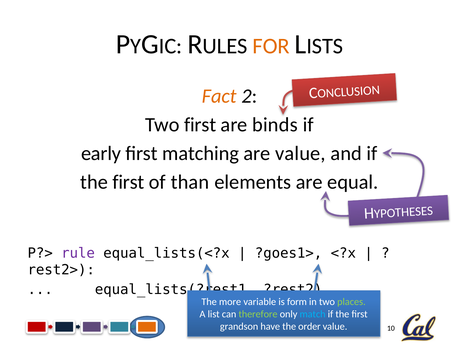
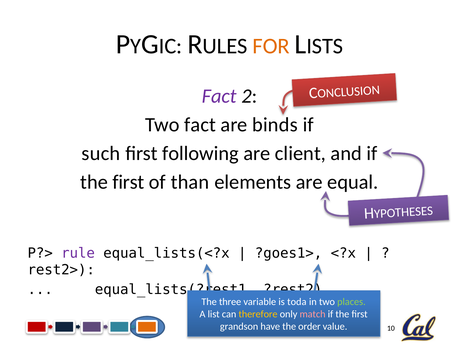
Fact colour: orange -> purple (219, 96)
Two first: first -> fact (200, 125)
early: early -> such (101, 153)
matching: matching -> following (201, 153)
are value: value -> client (300, 153)
more: more -> three (230, 302)
form: form -> toda (297, 302)
therefore colour: light green -> yellow (258, 314)
match colour: light blue -> pink (313, 314)
